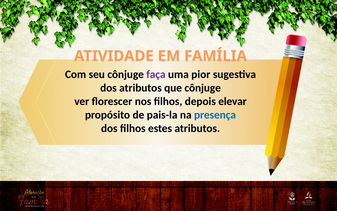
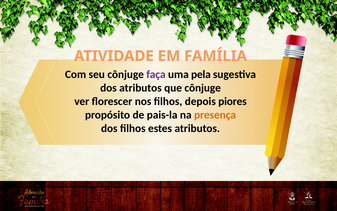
pior: pior -> pela (201, 74)
elevar: elevar -> piores (232, 101)
presença colour: blue -> orange (215, 115)
